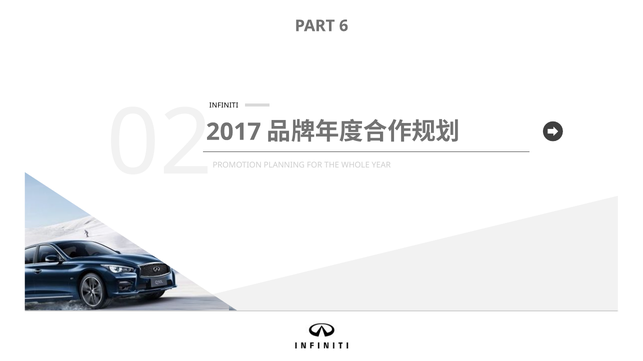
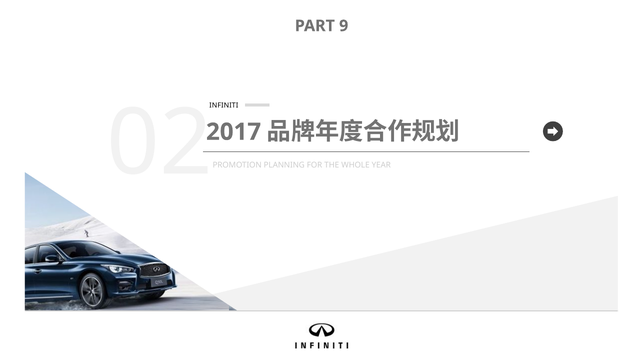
6: 6 -> 9 (344, 26)
